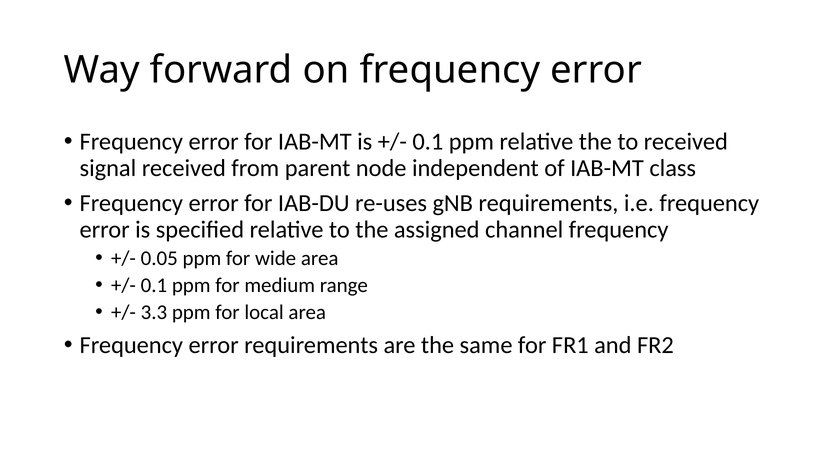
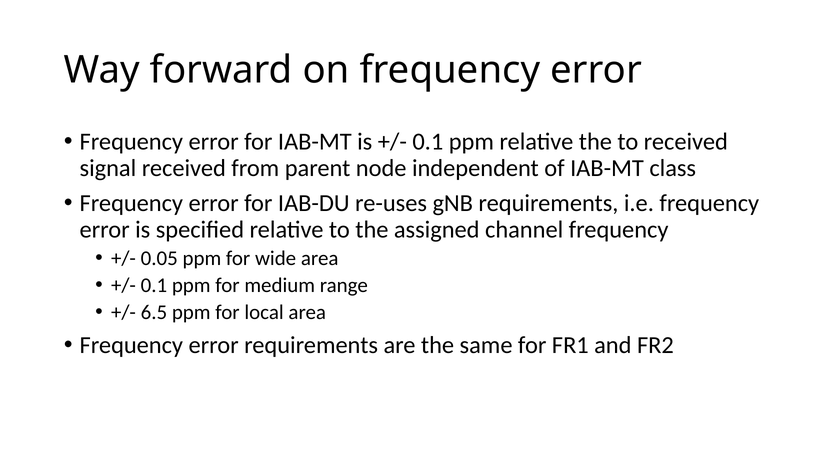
3.3: 3.3 -> 6.5 (154, 312)
